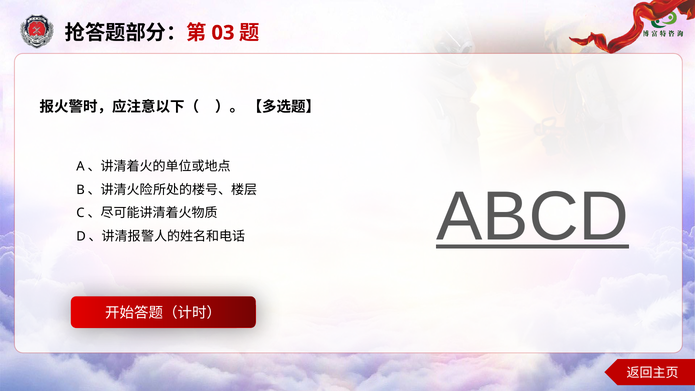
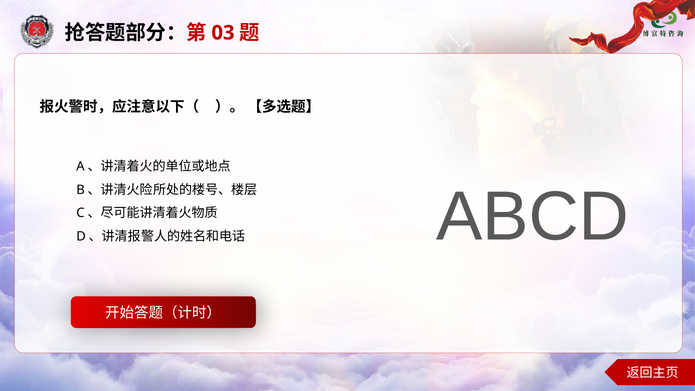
ABCD underline: present -> none (533, 217)
